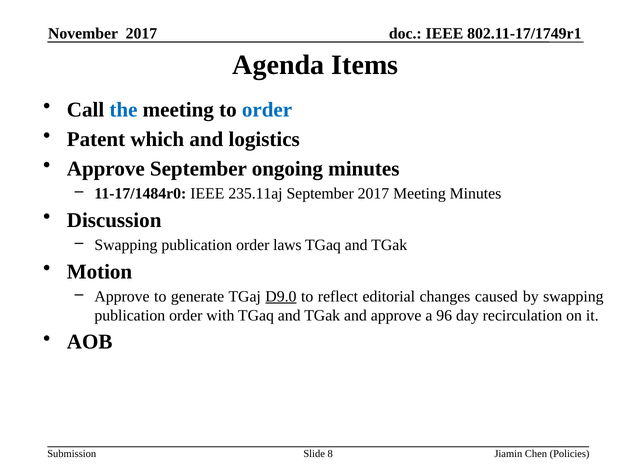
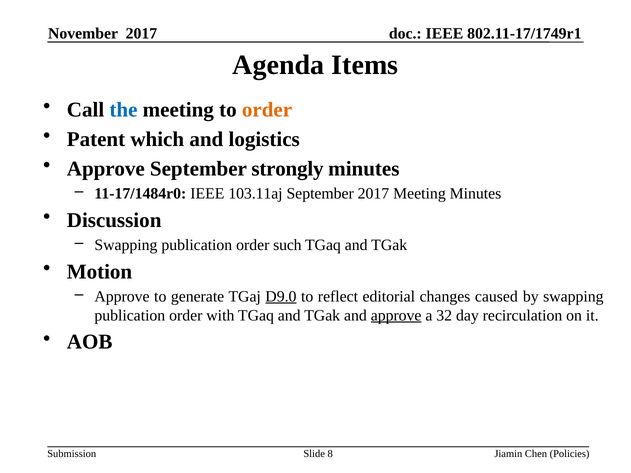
order colour: blue -> orange (267, 110)
ongoing: ongoing -> strongly (287, 169)
235.11aj: 235.11aj -> 103.11aj (255, 194)
laws: laws -> such (287, 245)
approve underline: none -> present (396, 316)
96: 96 -> 32 (444, 316)
